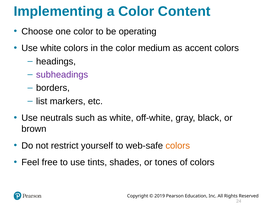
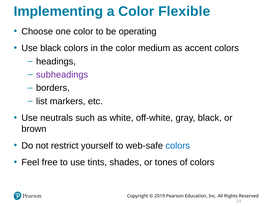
Content: Content -> Flexible (184, 11)
Use white: white -> black (51, 48)
colors colour: orange -> blue (178, 146)
